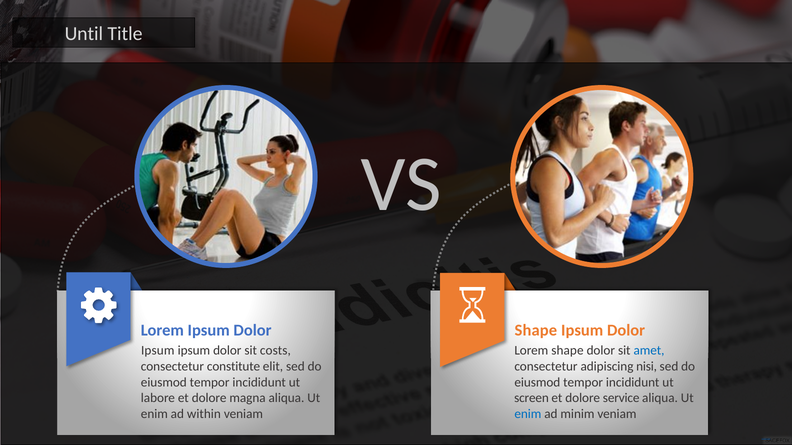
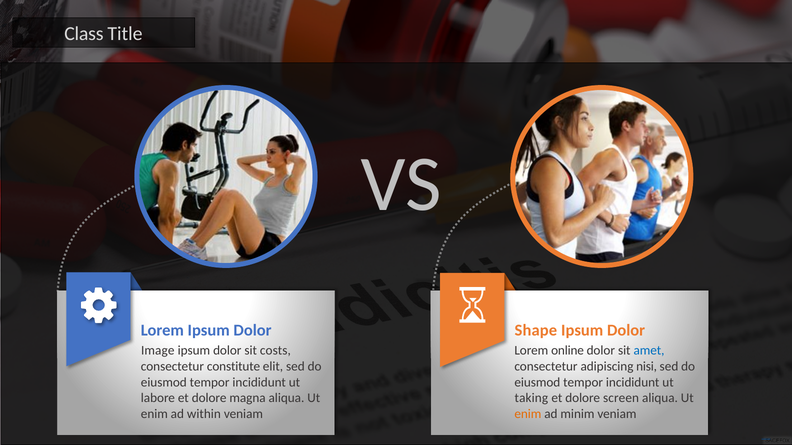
Until: Until -> Class (84, 34)
Ipsum: Ipsum -> Image (158, 351)
Lorem shape: shape -> online (568, 351)
screen: screen -> taking (531, 398)
service: service -> screen (621, 398)
enim colour: blue -> orange (528, 414)
